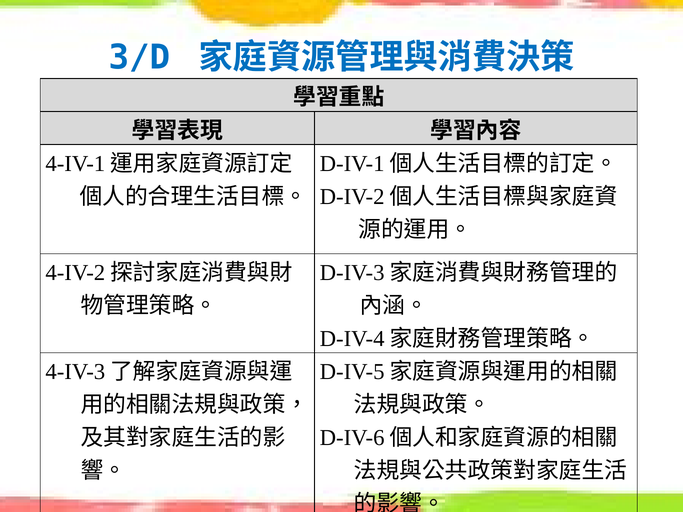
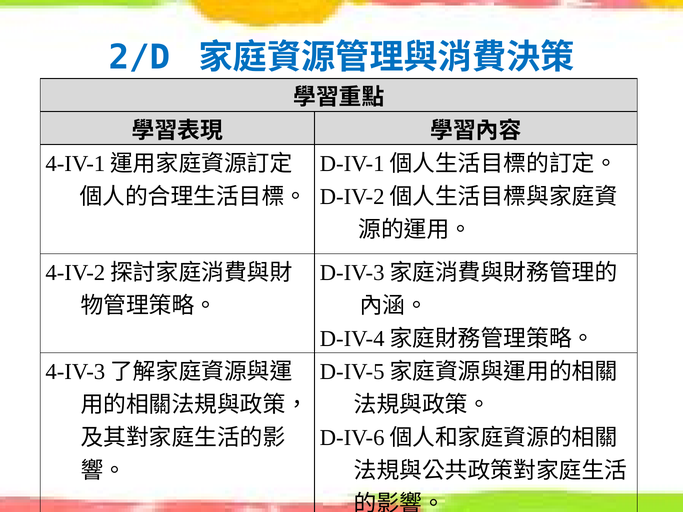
3/D: 3/D -> 2/D (139, 57)
